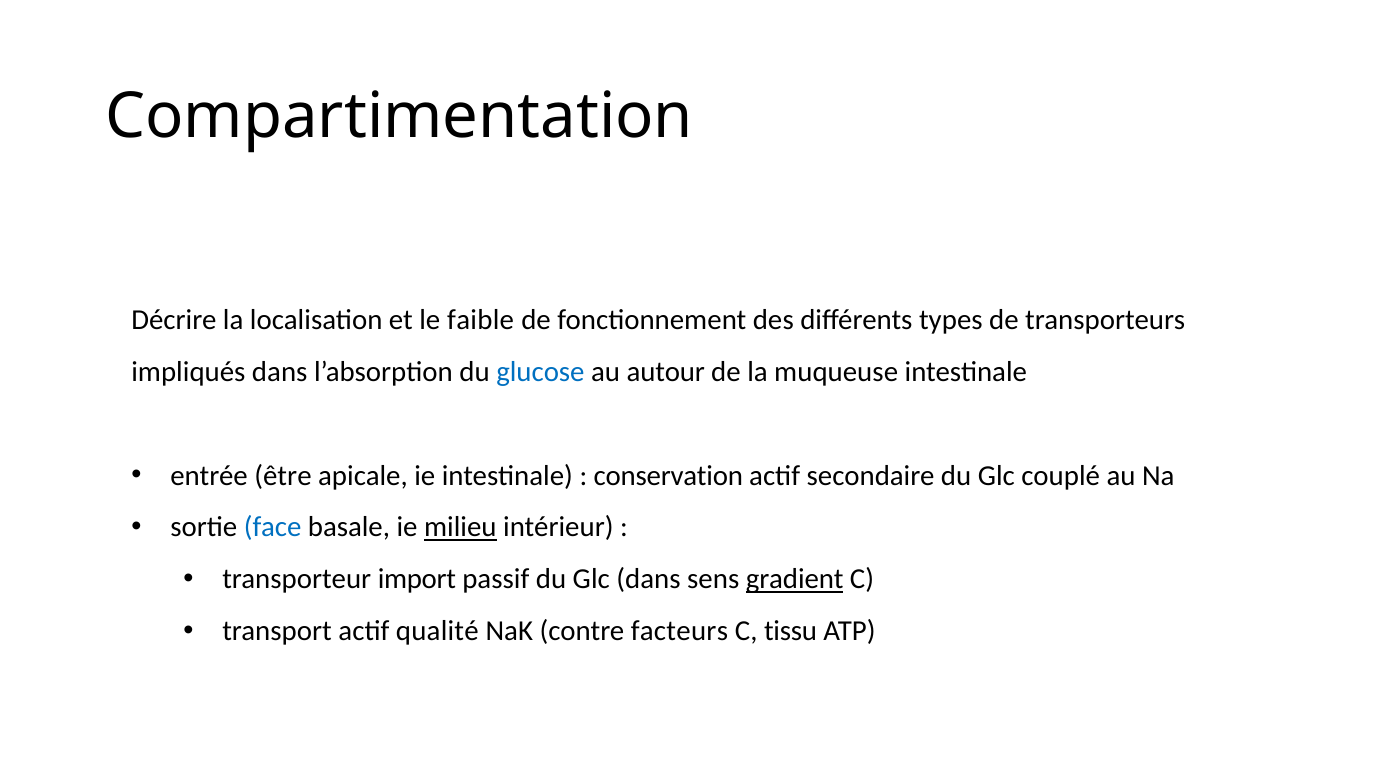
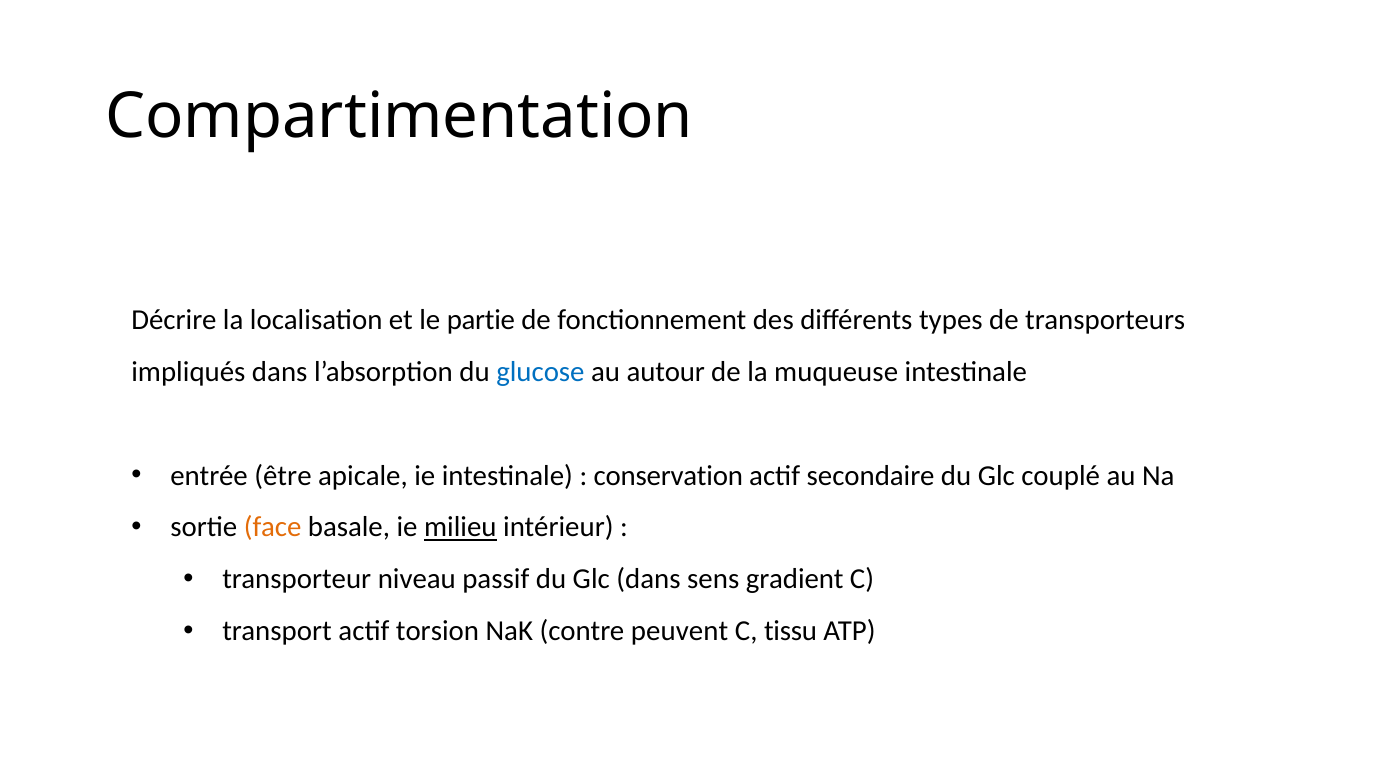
faible: faible -> partie (481, 320)
face colour: blue -> orange (273, 527)
import: import -> niveau (417, 579)
gradient underline: present -> none (795, 579)
qualité: qualité -> torsion (437, 631)
facteurs: facteurs -> peuvent (680, 631)
